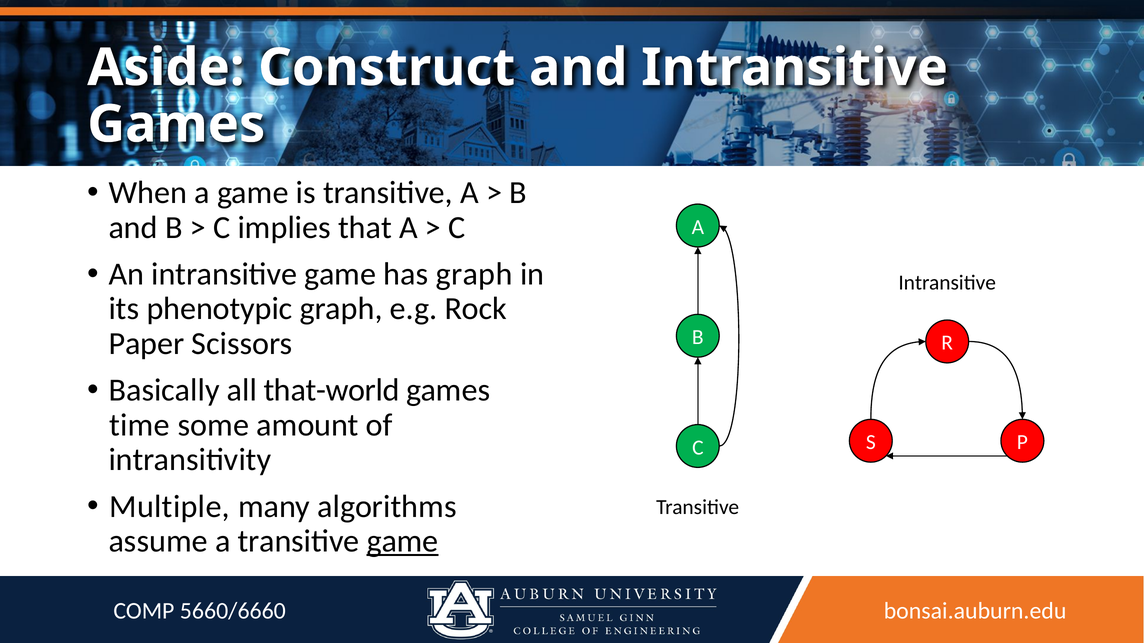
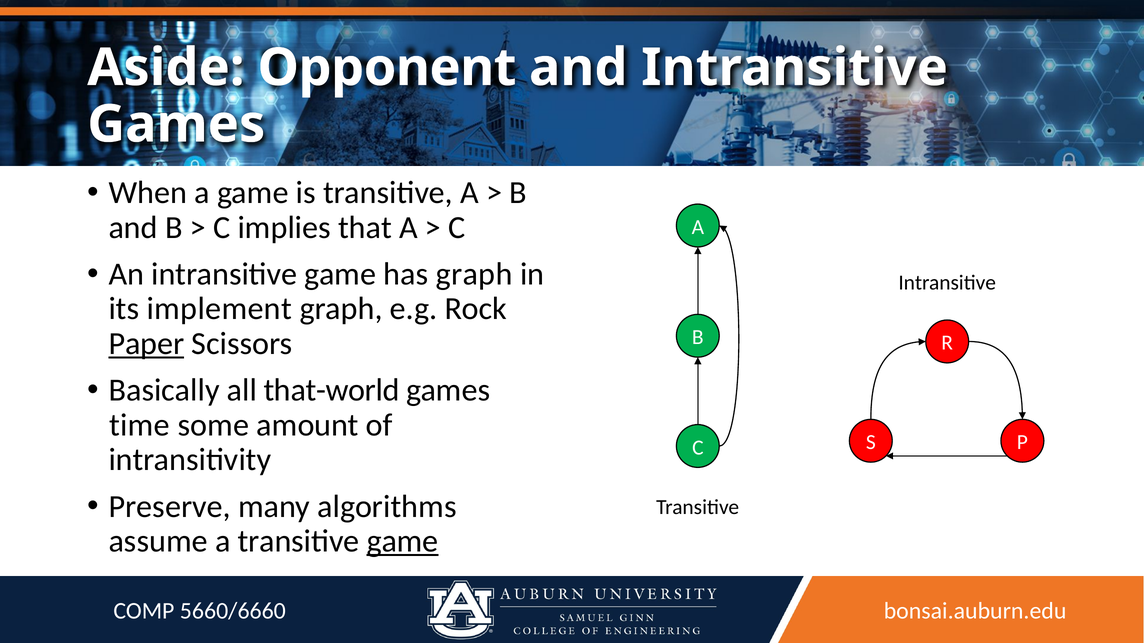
Construct: Construct -> Opponent (387, 68)
phenotypic: phenotypic -> implement (219, 309)
Paper underline: none -> present (146, 344)
Multiple: Multiple -> Preserve (170, 507)
